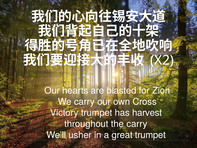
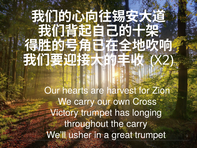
blasted: blasted -> harvest (122, 90)
harvest: harvest -> longing (147, 113)
